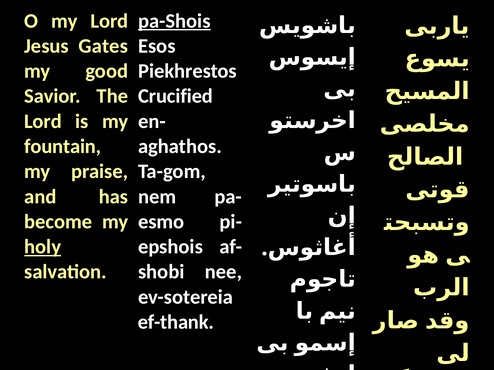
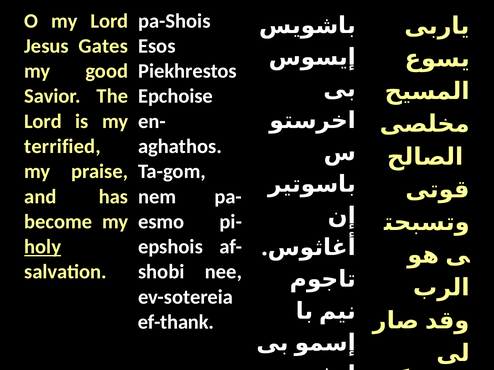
pa-Shois underline: present -> none (174, 21)
Crucified: Crucified -> Epchoise (176, 96)
fountain: fountain -> terrified (62, 147)
